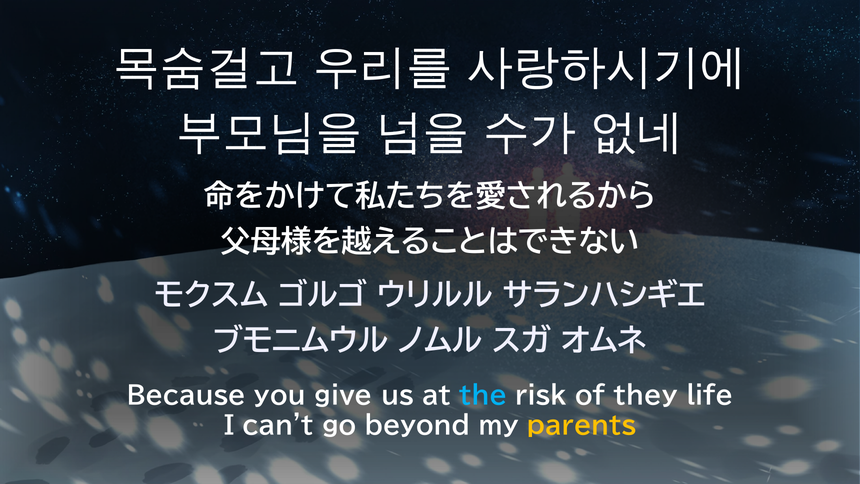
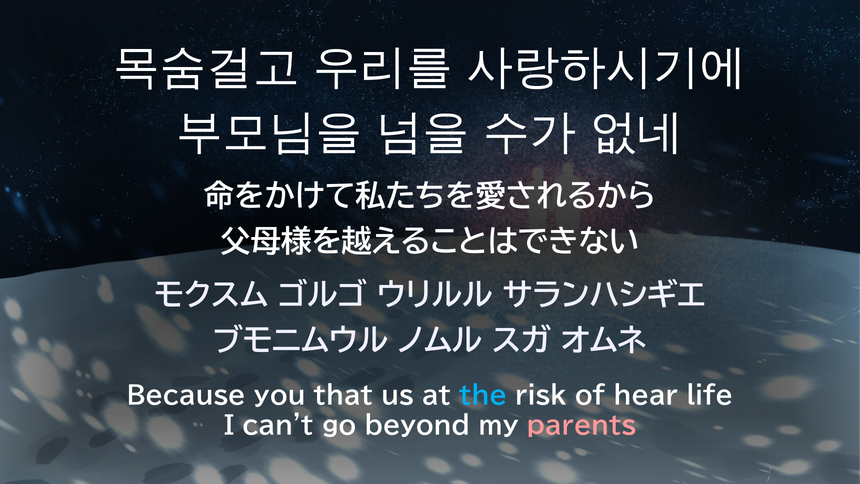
give: give -> that (343, 396)
they: they -> hear (646, 396)
parents colour: yellow -> pink (582, 426)
